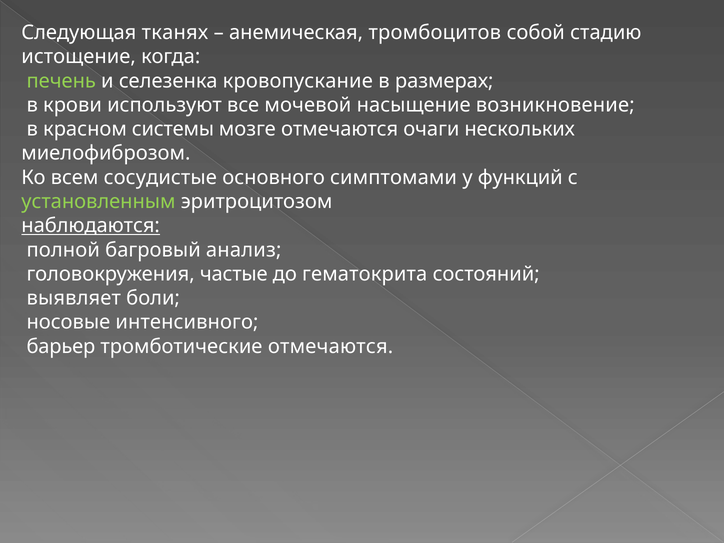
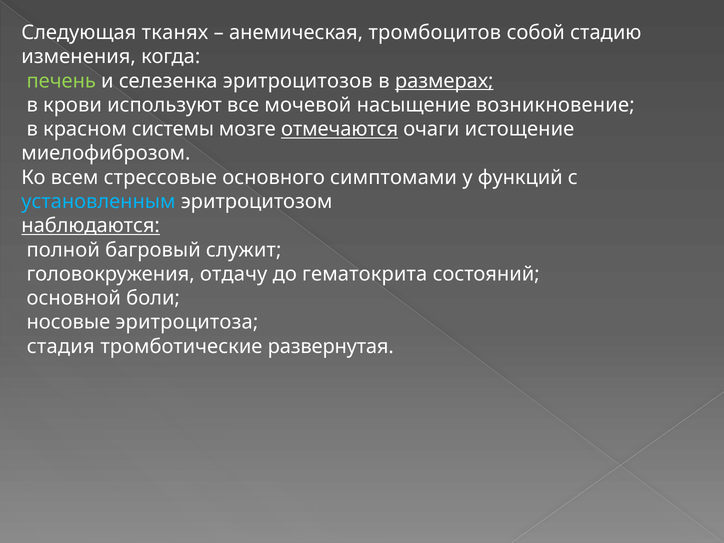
истощение: истощение -> изменения (79, 57)
кровопускание: кровопускание -> эритроцитозов (298, 81)
размерах underline: none -> present (444, 81)
отмечаются underline: none -> present (340, 129)
нескольких: нескольких -> истощение (520, 129)
сосудистые: сосудистые -> стрессовые (160, 177)
установленным colour: light green -> light blue (98, 202)
анализ: анализ -> служит (244, 250)
частые: частые -> отдачу (234, 274)
выявляет: выявляет -> основной (74, 298)
интенсивного: интенсивного -> эритроцитоза (187, 322)
барьер: барьер -> стадия (61, 346)
тромботические отмечаются: отмечаются -> развернутая (331, 346)
